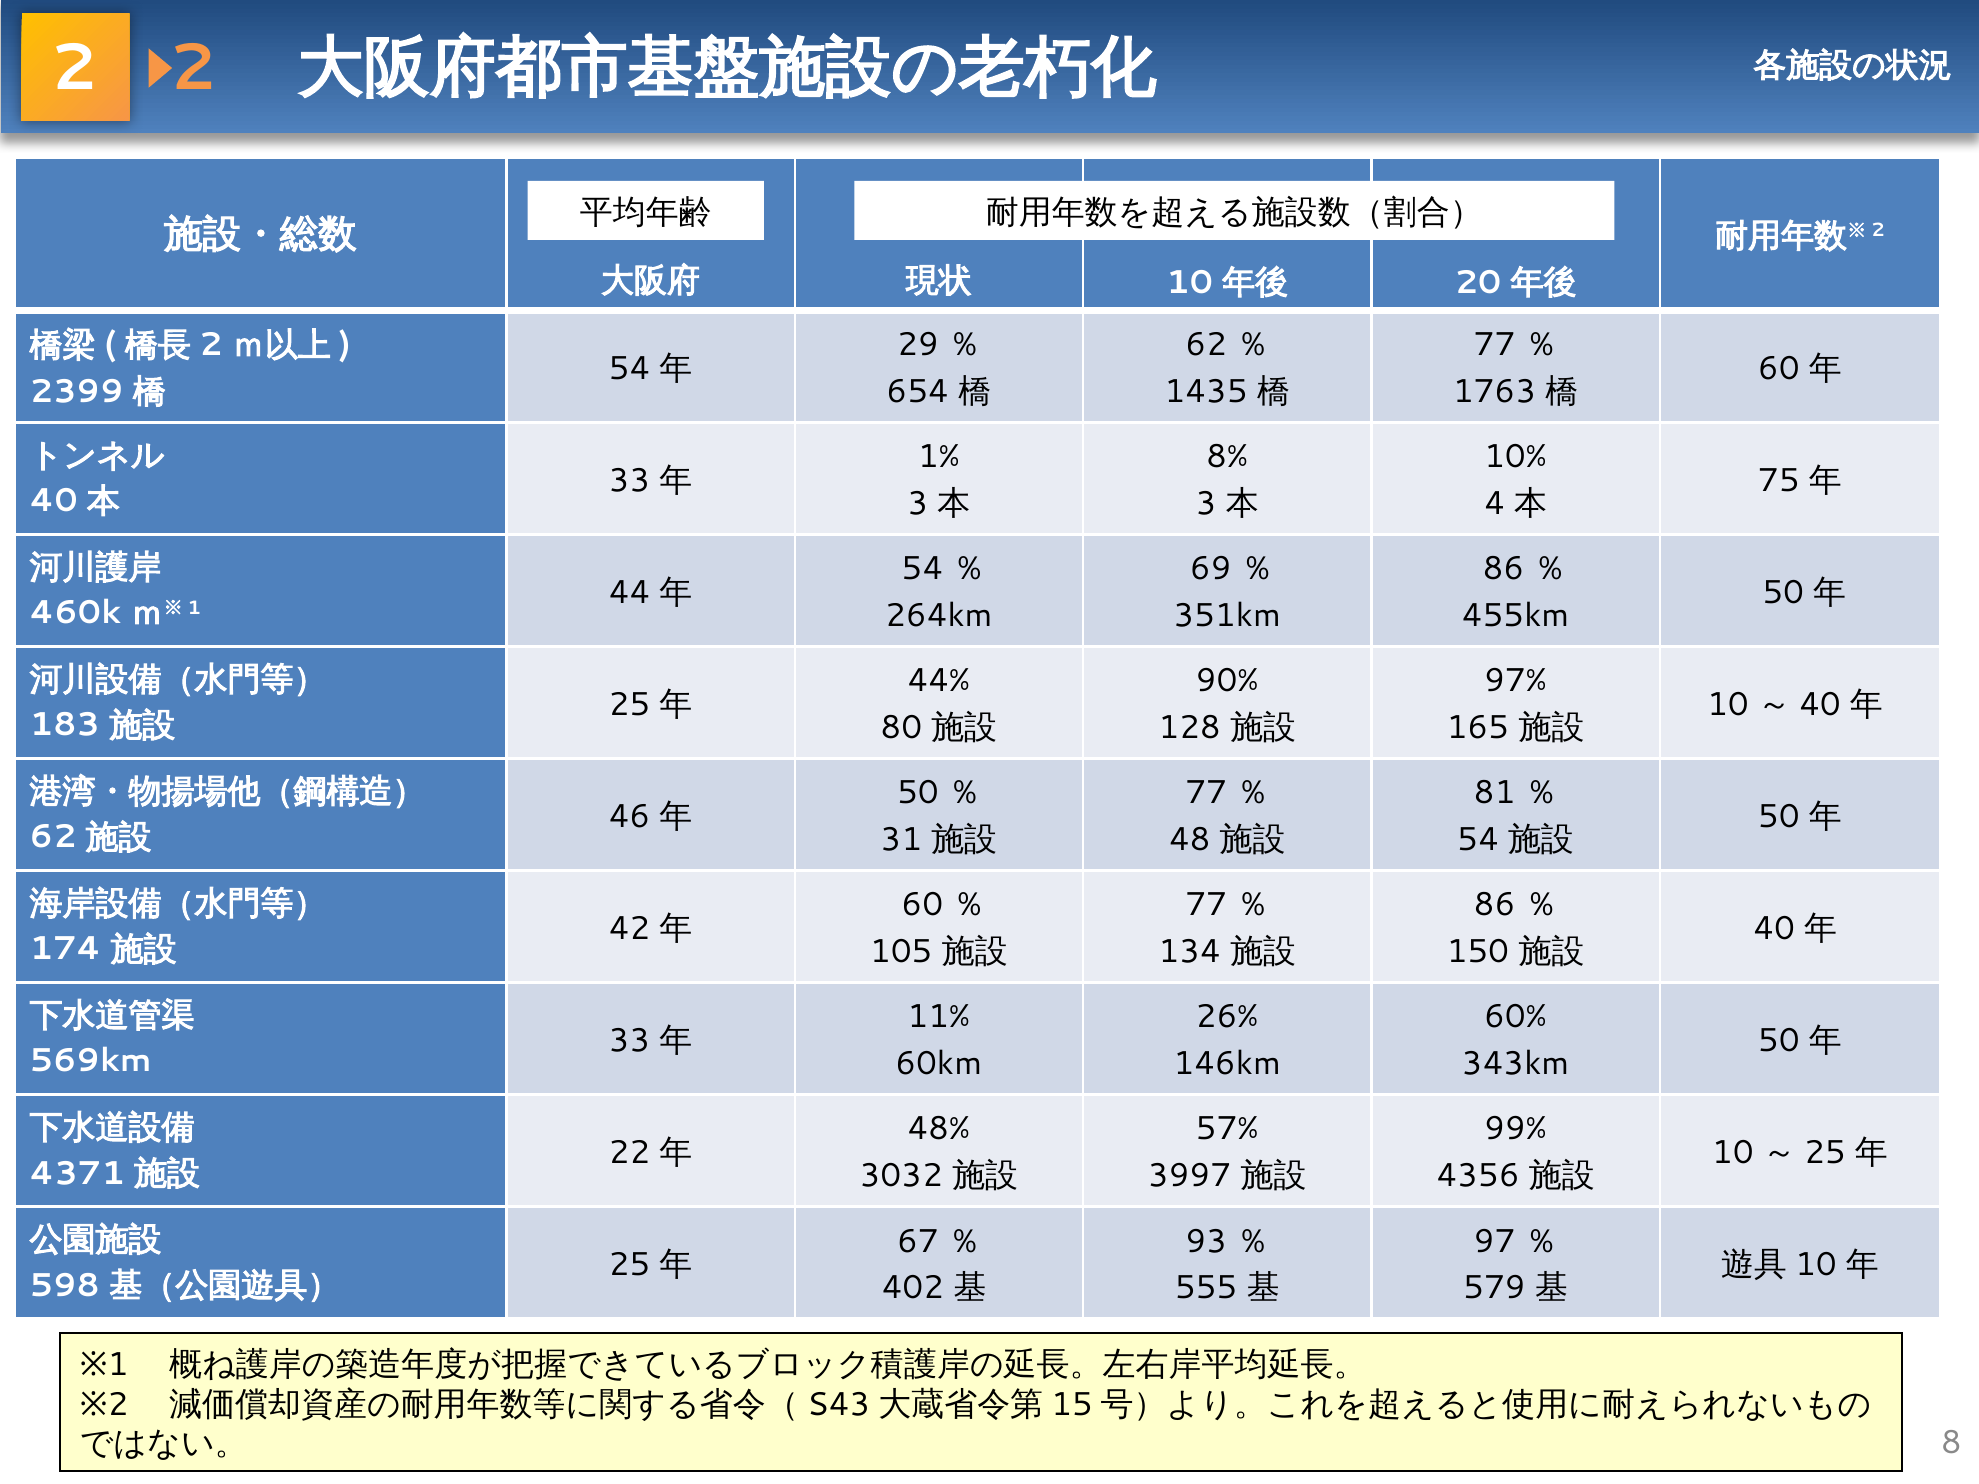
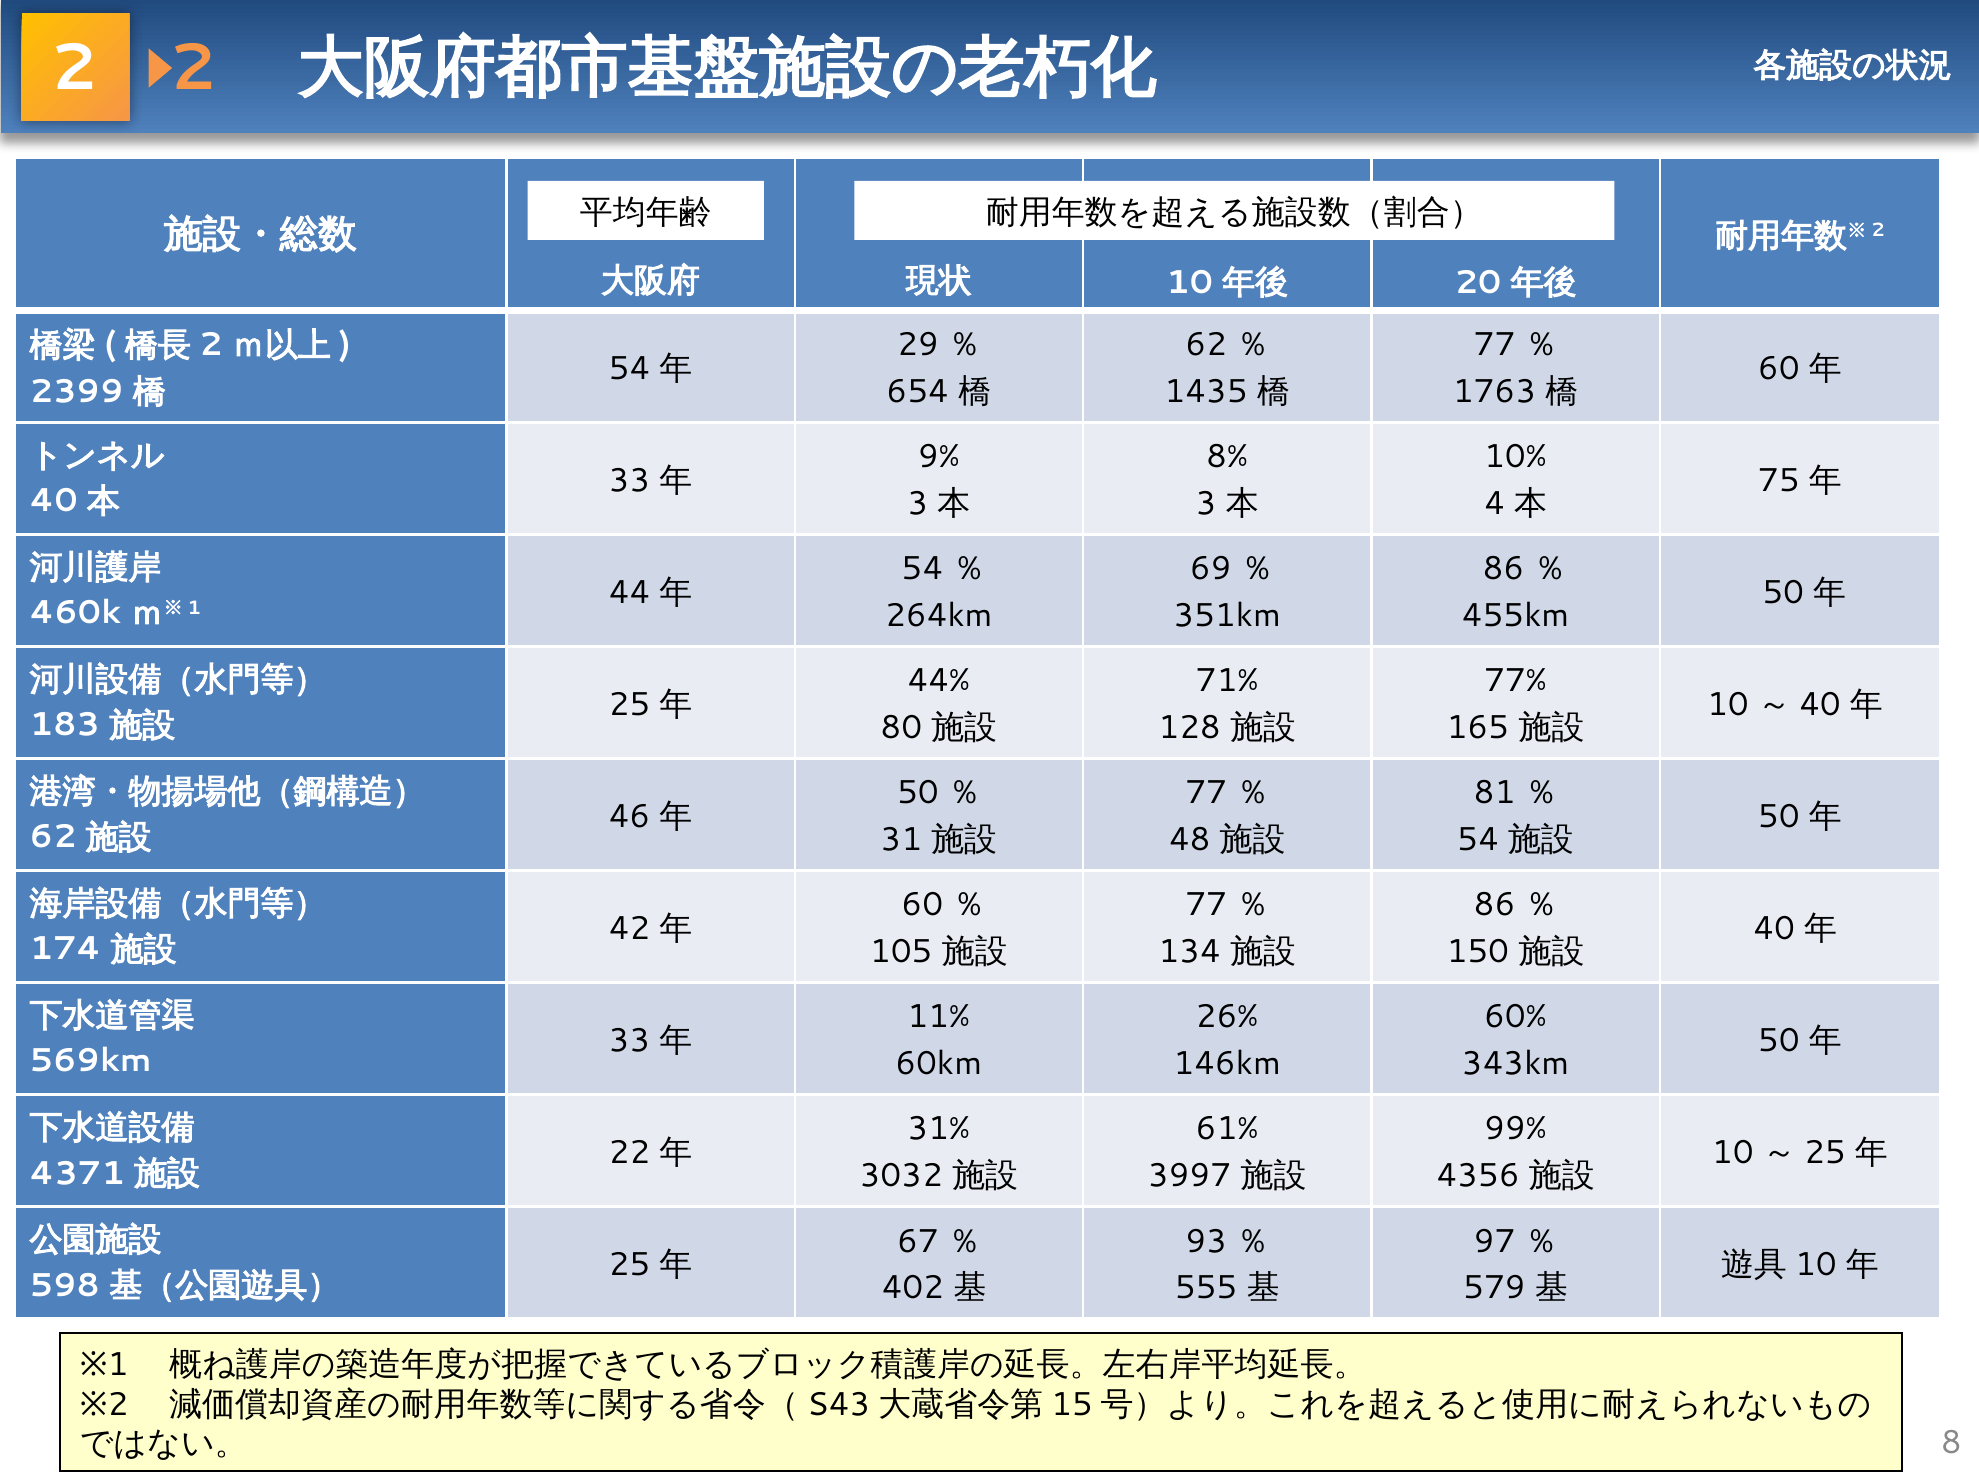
1%: 1% -> 9% (939, 457)
90%: 90% -> 71% (1227, 681)
97%: 97% -> 77% (1516, 681)
48%: 48% -> 31% (939, 1129)
57%: 57% -> 61% (1227, 1129)
